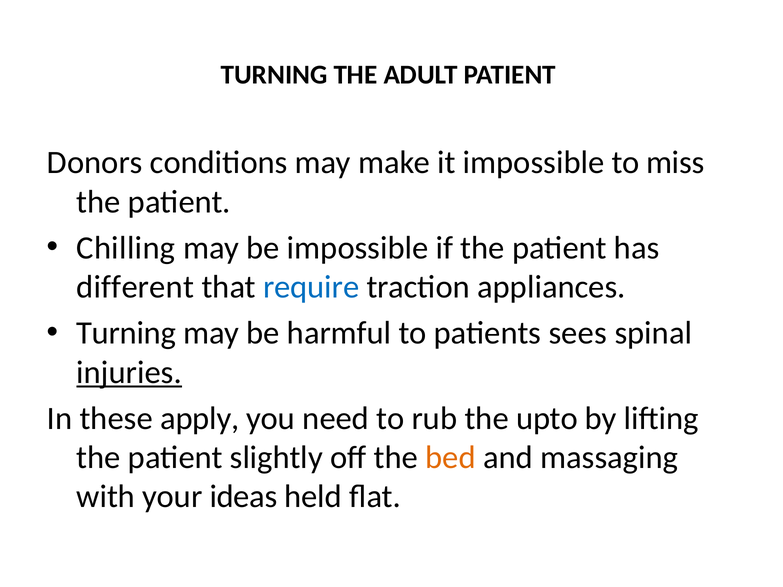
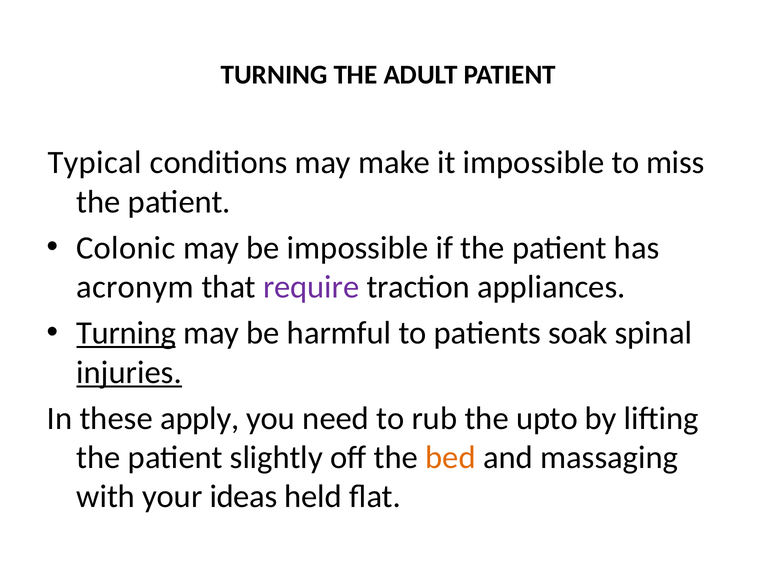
Donors: Donors -> Typical (95, 163)
Chilling: Chilling -> Colonic (126, 248)
different: different -> acronym (135, 287)
require colour: blue -> purple (311, 287)
Turning underline: none -> present (126, 333)
sees: sees -> soak (578, 333)
